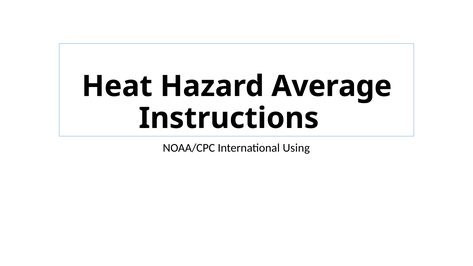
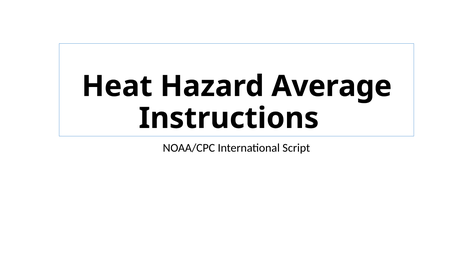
Using: Using -> Script (296, 148)
